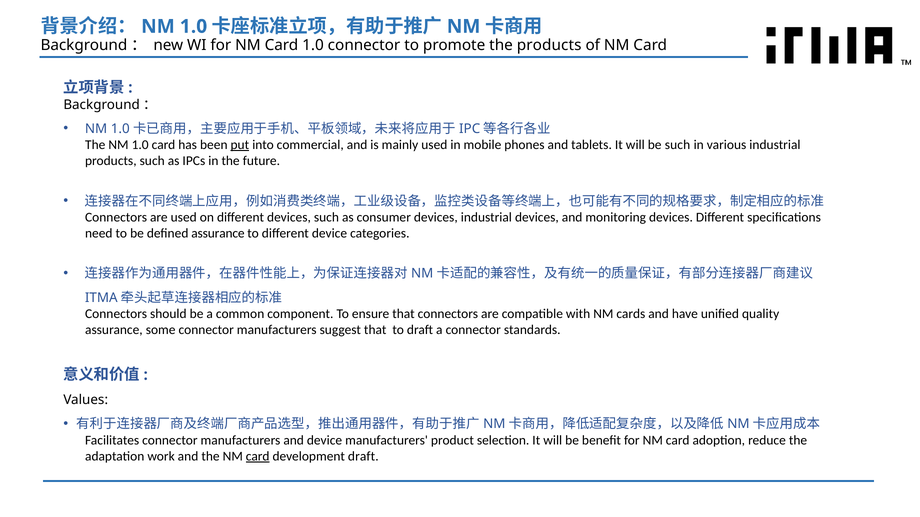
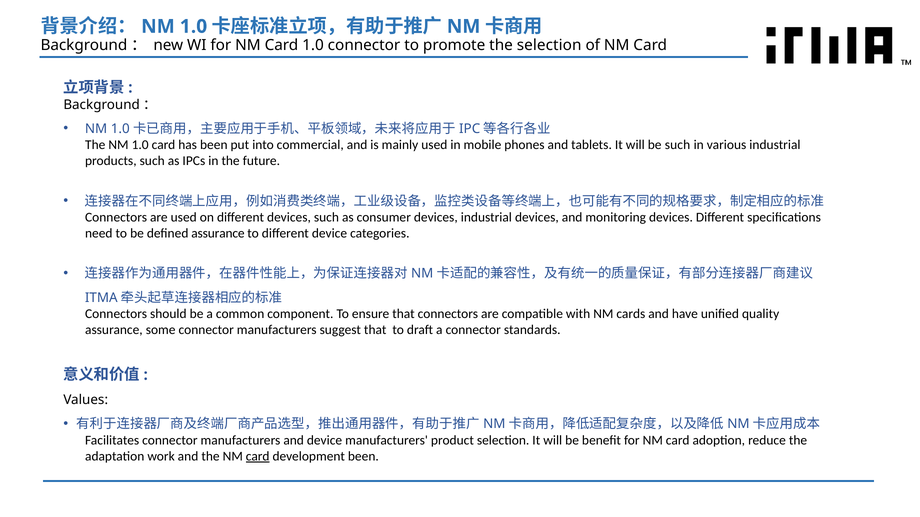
the products: products -> selection (549, 45)
put underline: present -> none (240, 145)
development draft: draft -> been (363, 457)
